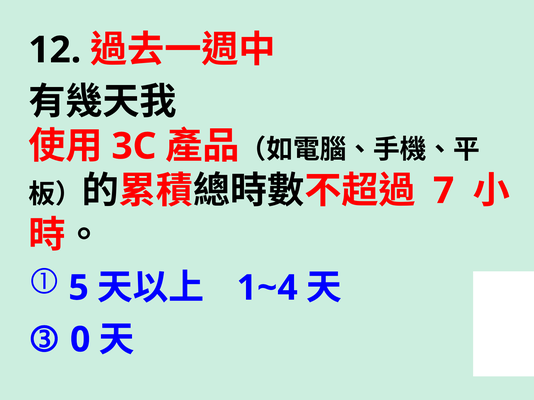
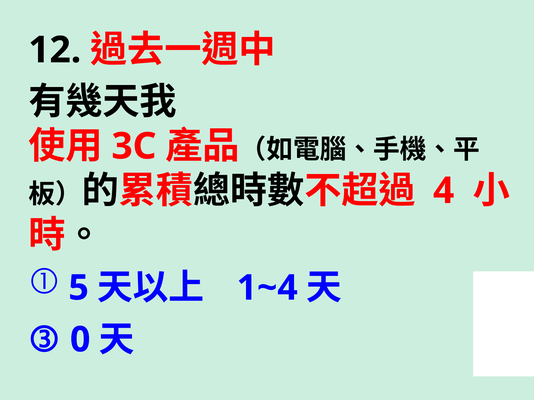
7: 7 -> 4 (444, 191)
